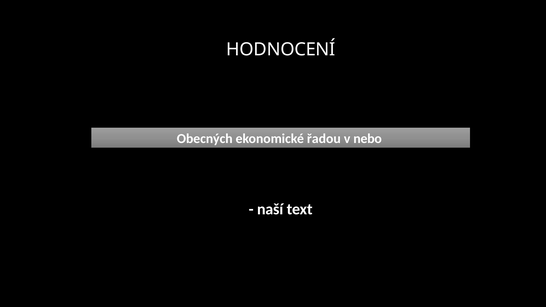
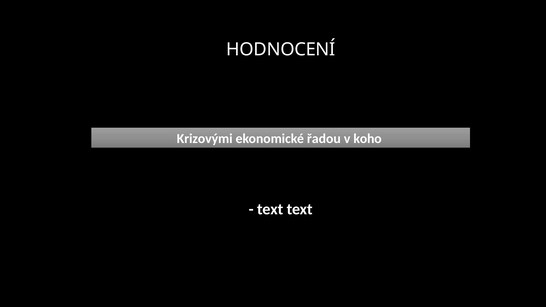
Obecných: Obecných -> Krizovými (205, 139)
nebo: nebo -> koho (368, 139)
naší: naší -> text (270, 209)
